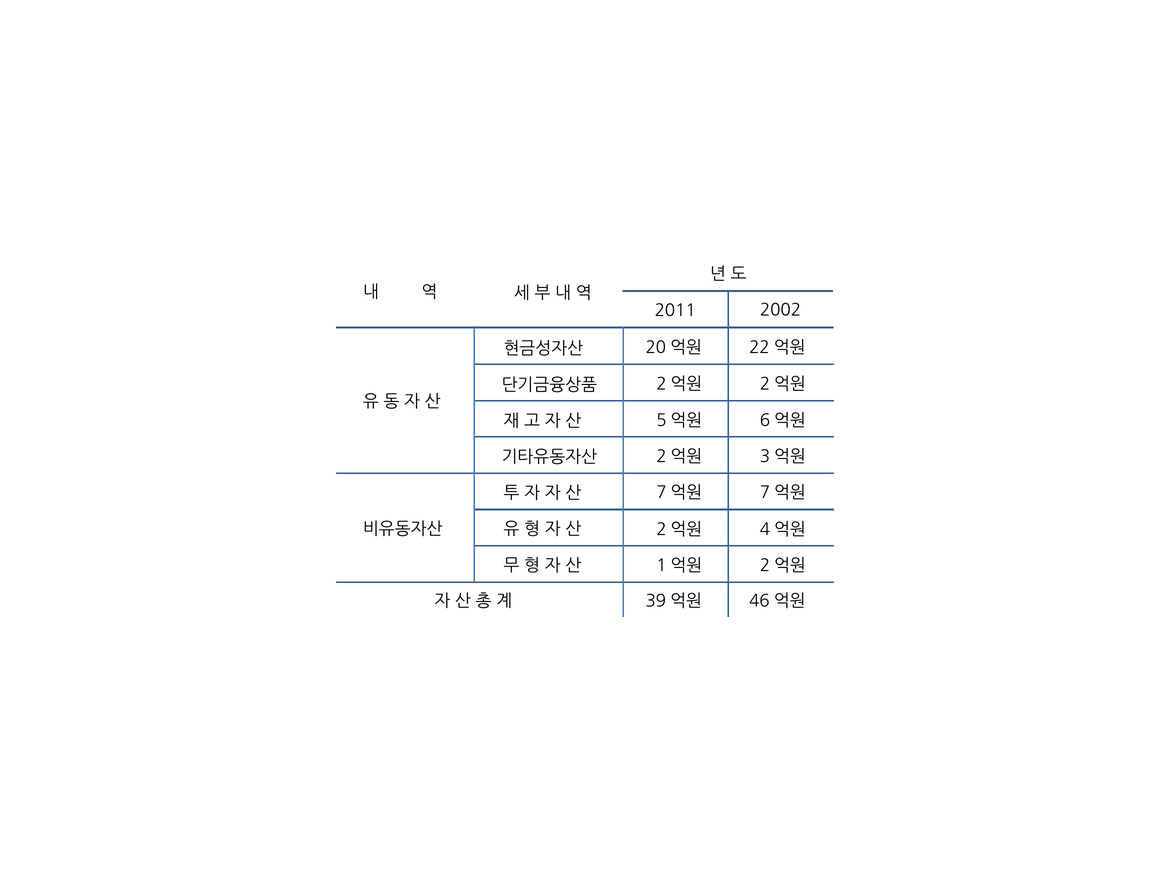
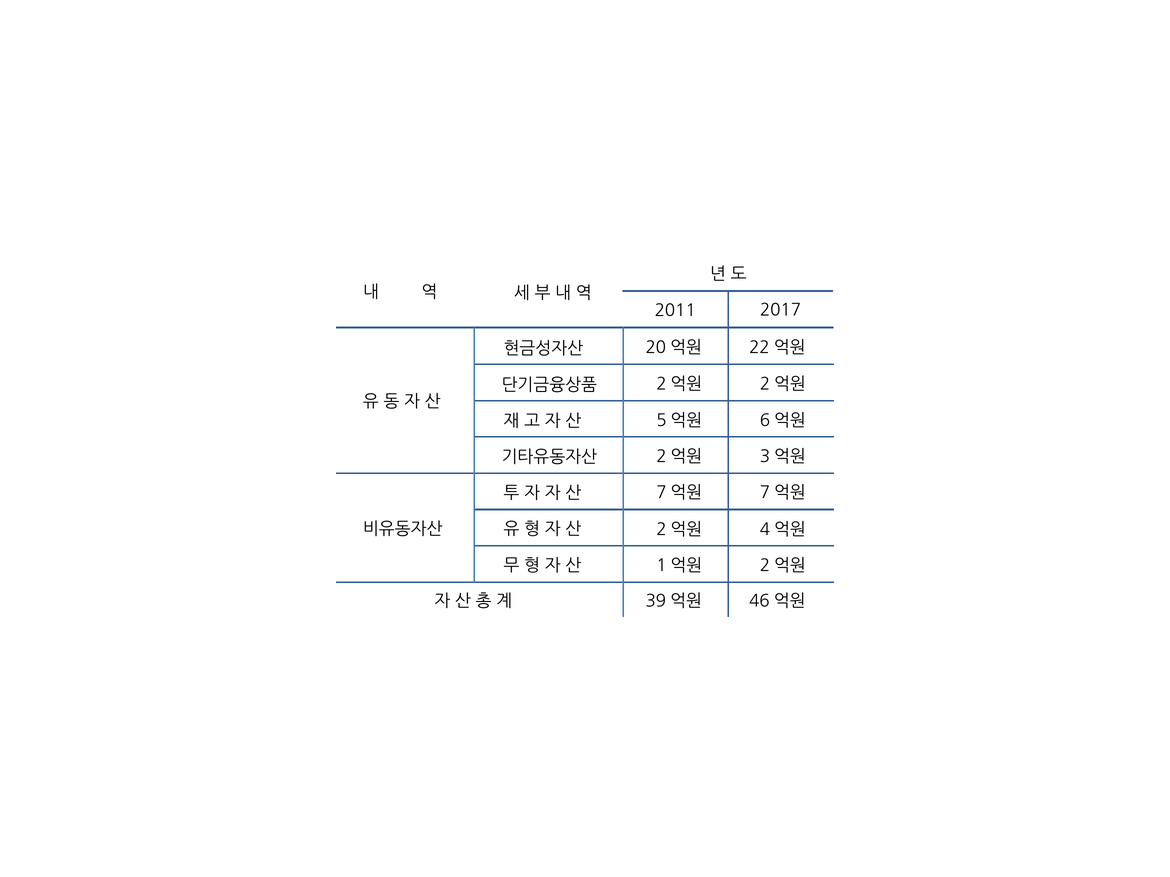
2002: 2002 -> 2017 (781, 310)
